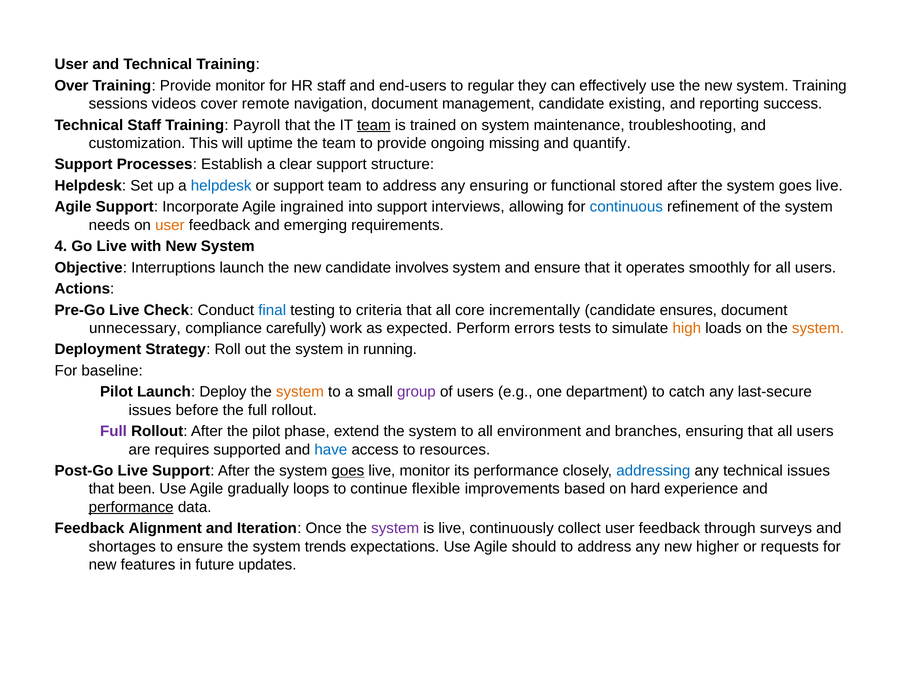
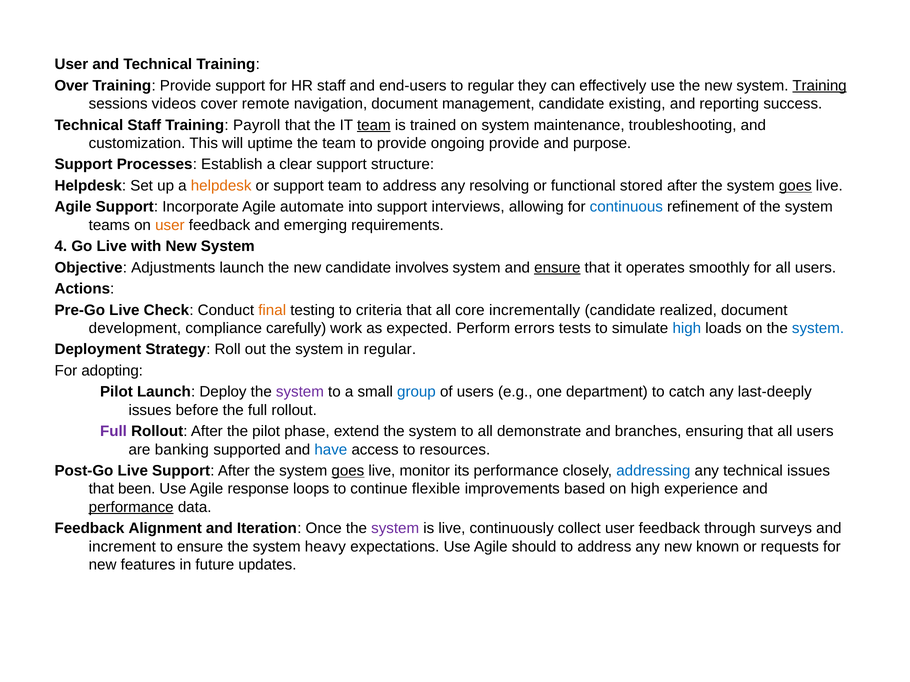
Provide monitor: monitor -> support (240, 86)
Training underline: none -> present (820, 86)
ongoing missing: missing -> provide (514, 143)
quantify: quantify -> purpose (602, 143)
helpdesk colour: blue -> orange (221, 186)
any ensuring: ensuring -> resolving (499, 186)
goes underline: none -> present (795, 186)
ingrained: ingrained -> automate (312, 207)
needs: needs -> teams (109, 225)
Interruptions: Interruptions -> Adjustments (173, 268)
ensure underline: none -> present (557, 268)
final colour: blue -> orange (272, 310)
ensures: ensures -> realized (688, 310)
unnecessary: unnecessary -> development (135, 328)
high colour: orange -> blue (687, 328)
system colour: orange -> blue (818, 328)
in running: running -> regular (390, 350)
baseline: baseline -> adopting (112, 371)
system colour: orange -> purple (300, 392)
group colour: purple -> blue (416, 392)
last-secure: last-secure -> last-deeply (775, 392)
environment: environment -> demonstrate (539, 432)
requires: requires -> banking (182, 450)
gradually: gradually -> response (258, 489)
on hard: hard -> high (645, 489)
shortages: shortages -> increment (122, 547)
trends: trends -> heavy (325, 547)
higher: higher -> known (718, 547)
